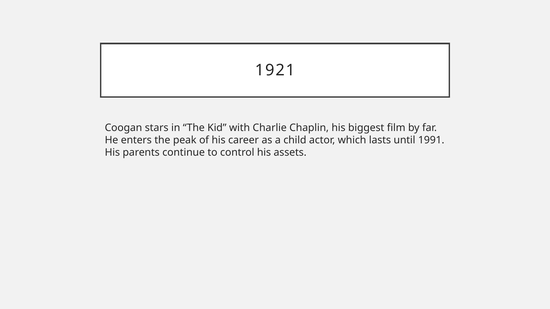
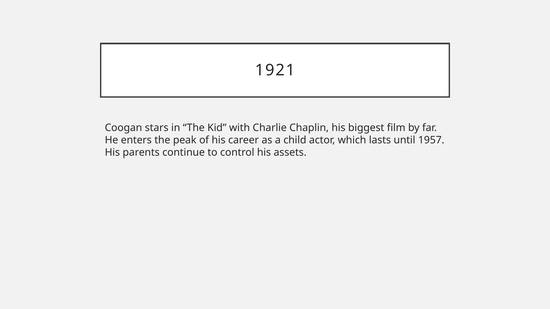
1991: 1991 -> 1957 (431, 140)
